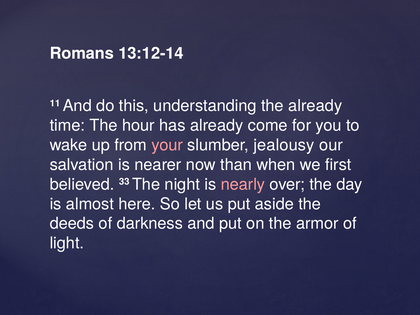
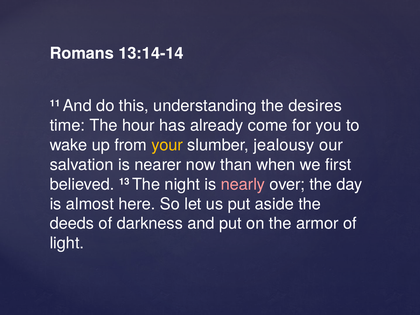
13:12-14: 13:12-14 -> 13:14-14 (151, 54)
the already: already -> desires (315, 106)
your colour: pink -> yellow (167, 145)
33: 33 -> 13 (124, 182)
